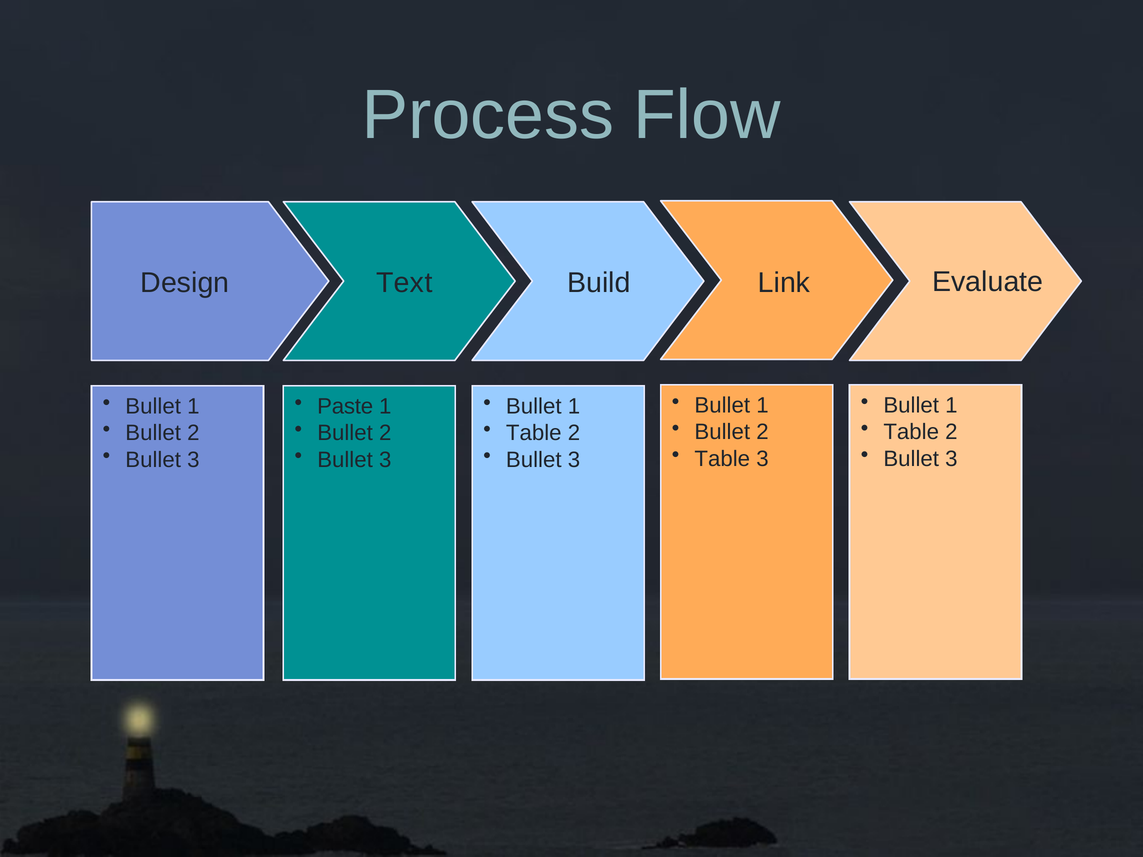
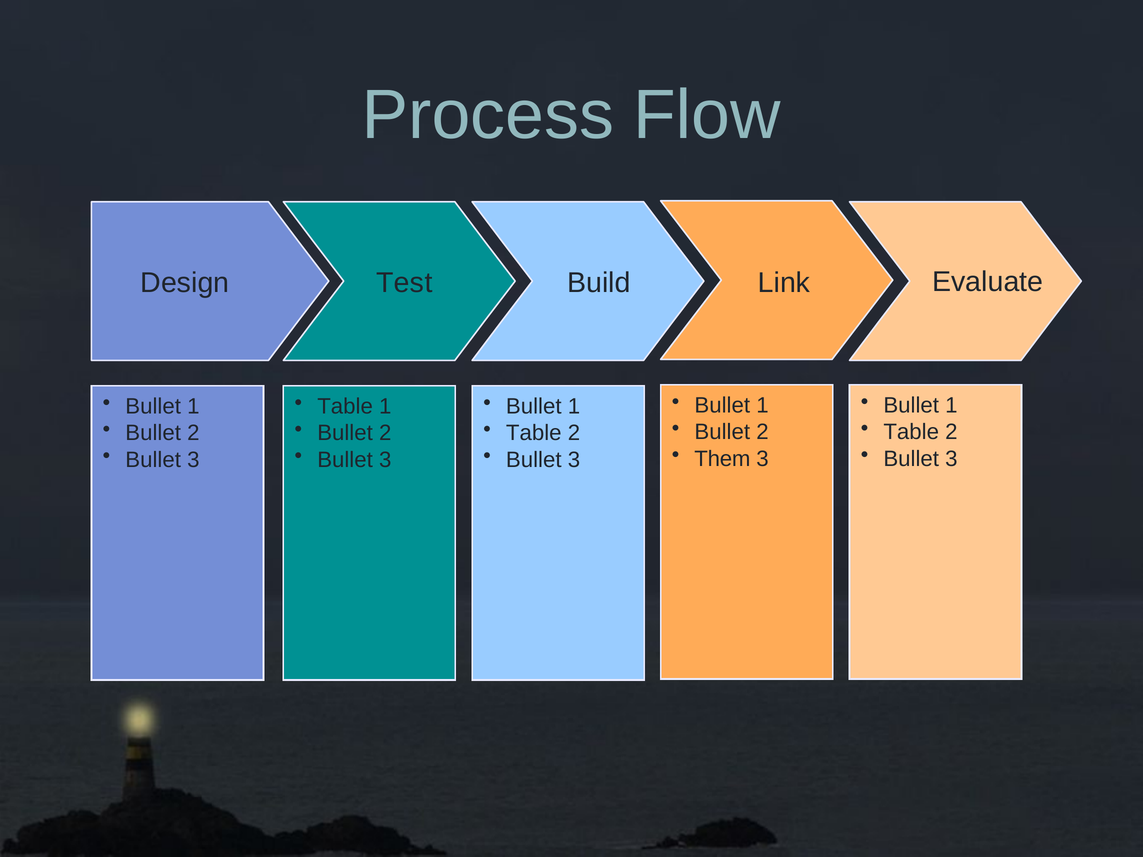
Text: Text -> Test (404, 283)
Paste: Paste -> Table (345, 406)
Table: Table -> Them (722, 459)
